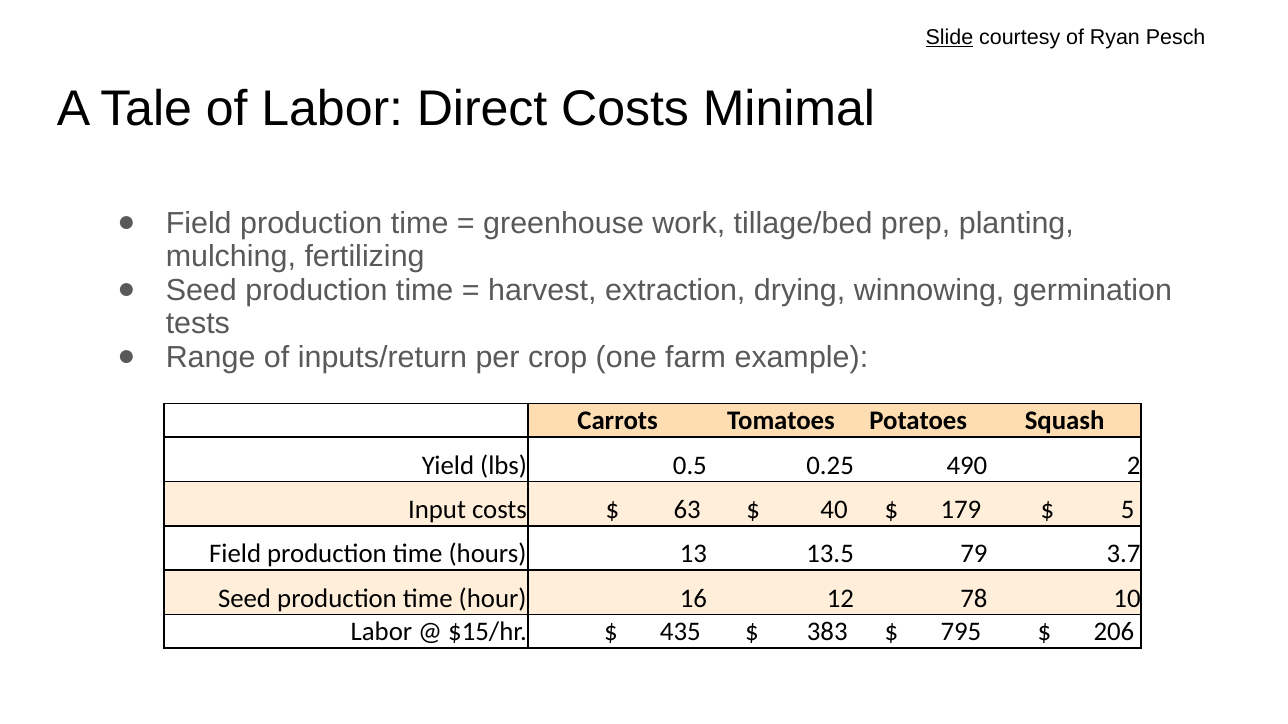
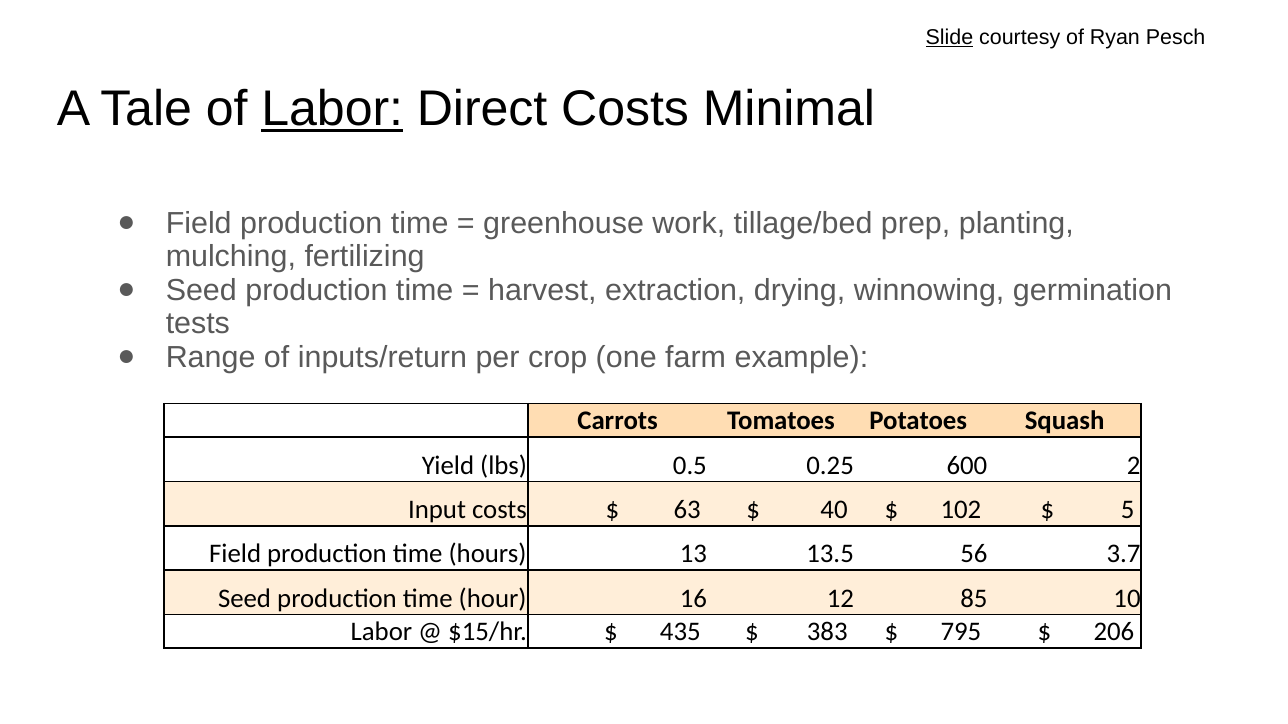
Labor underline: none -> present (332, 109)
490: 490 -> 600 (967, 466)
179: 179 -> 102 (961, 510)
79: 79 -> 56 (974, 554)
78: 78 -> 85 (974, 599)
